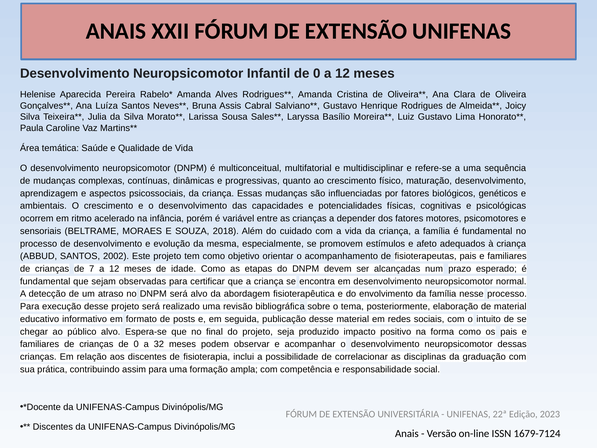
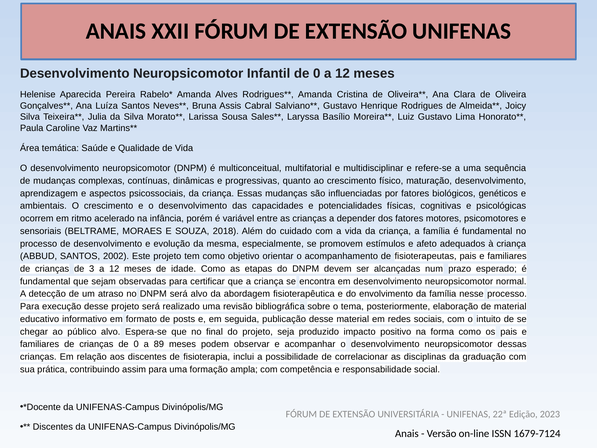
7: 7 -> 3 (92, 269)
32: 32 -> 89 (159, 344)
